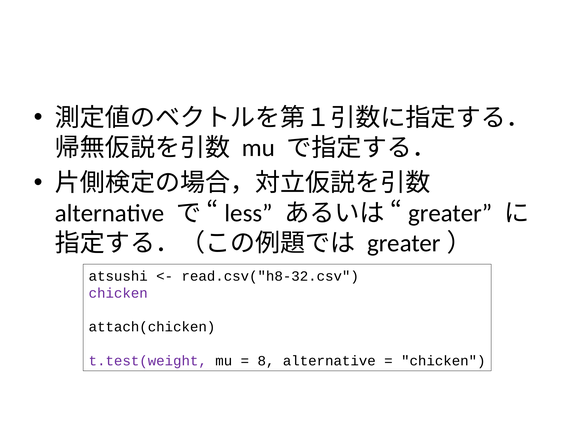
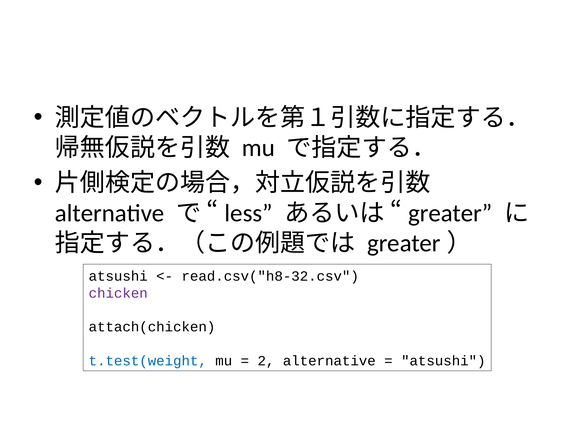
t.test(weight colour: purple -> blue (148, 361)
8: 8 -> 2 (266, 361)
chicken: chicken -> atsushi (443, 361)
